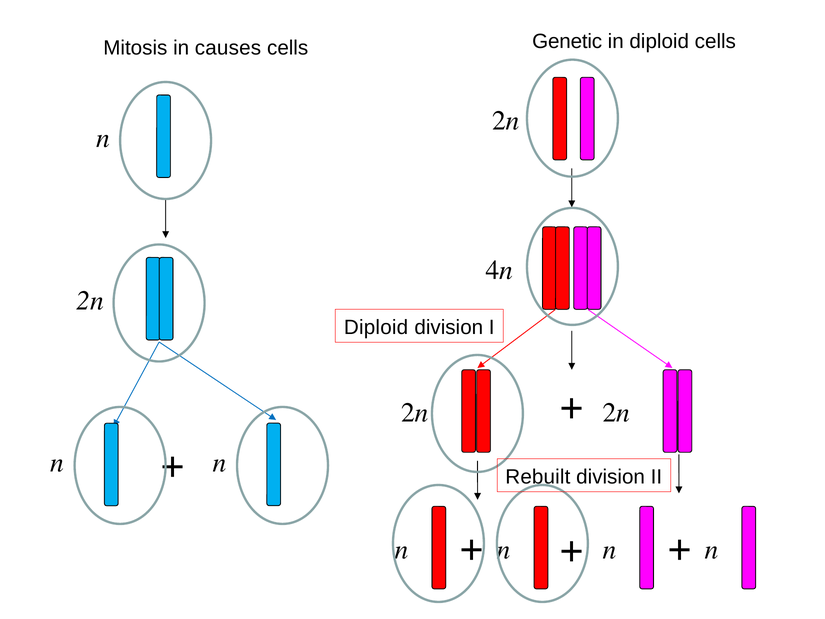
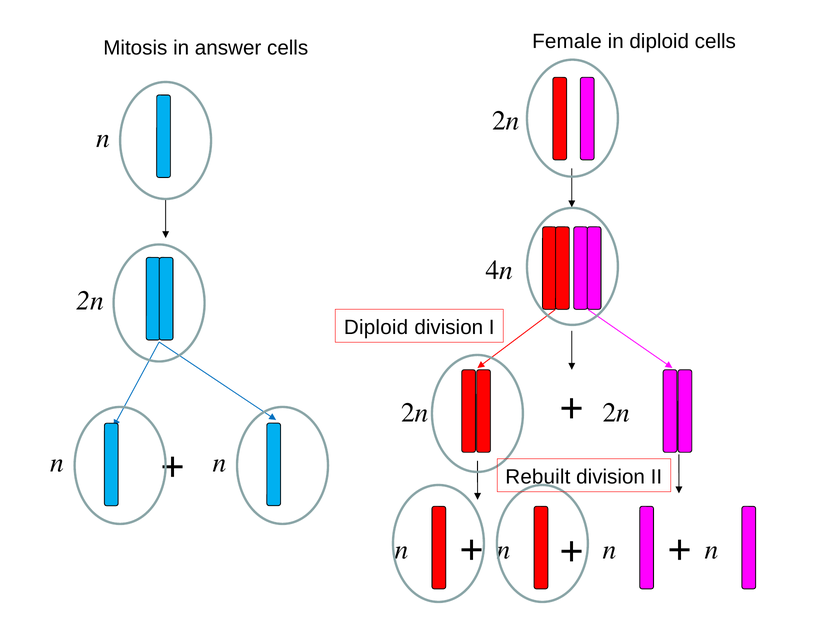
Genetic: Genetic -> Female (567, 41)
causes: causes -> answer (228, 48)
